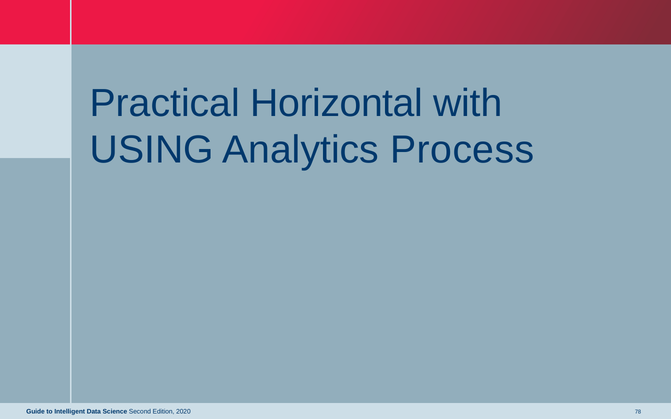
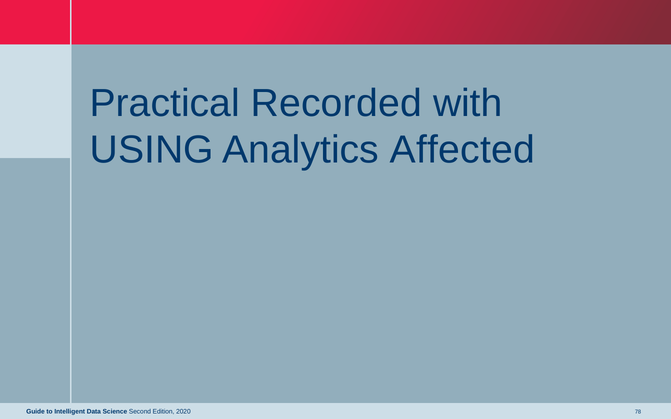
Horizontal: Horizontal -> Recorded (336, 103)
Process: Process -> Affected (462, 150)
